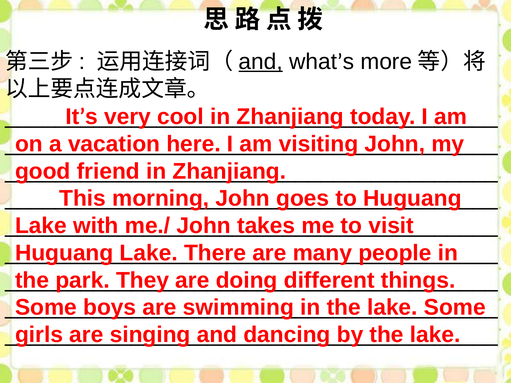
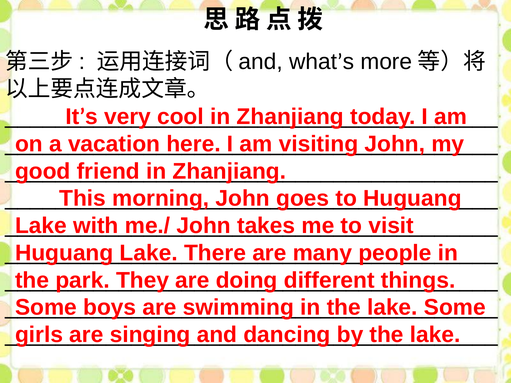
and underline: present -> none (261, 62)
